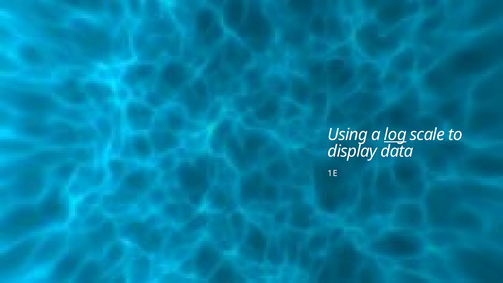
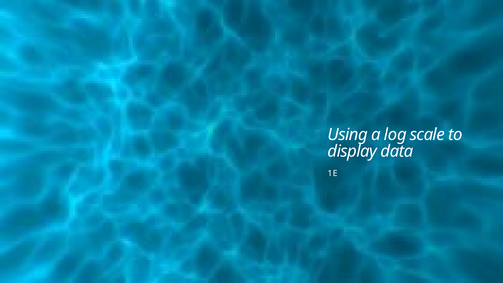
log underline: present -> none (395, 135)
